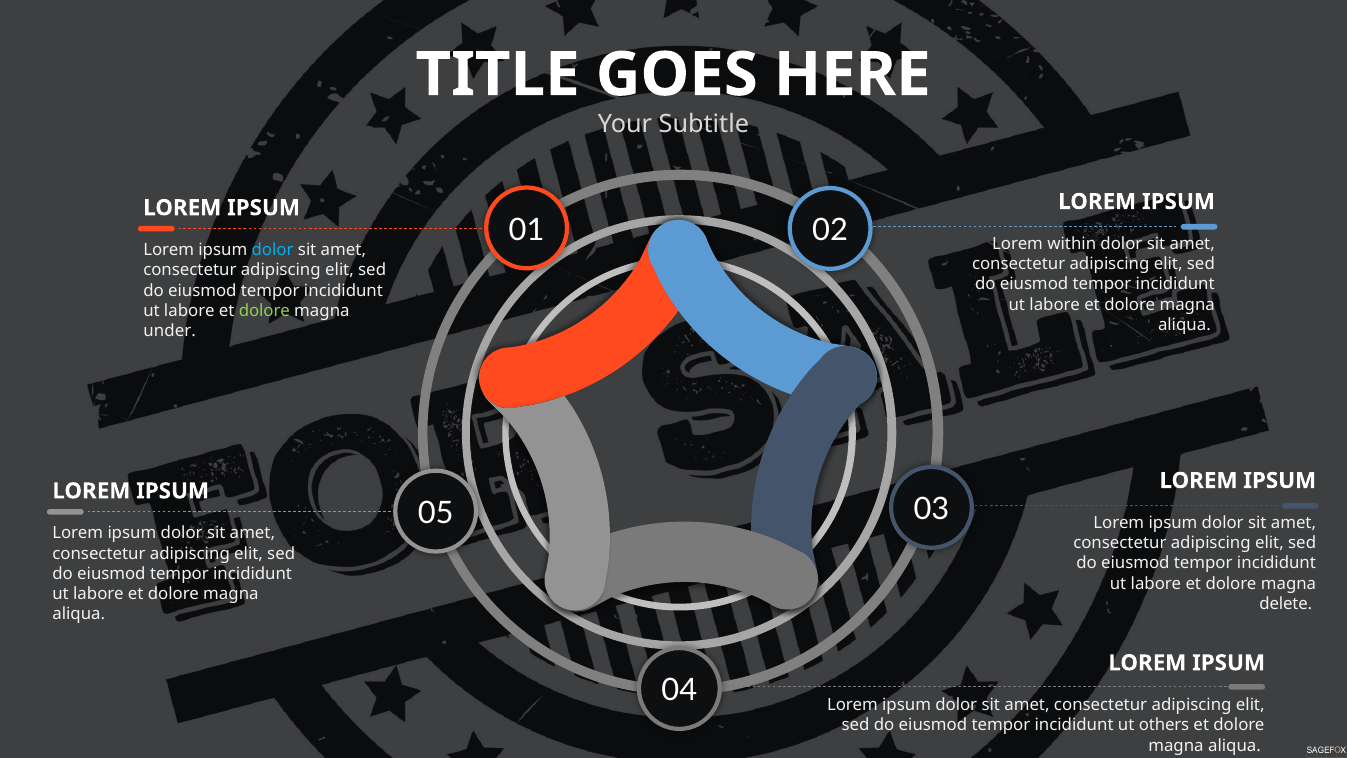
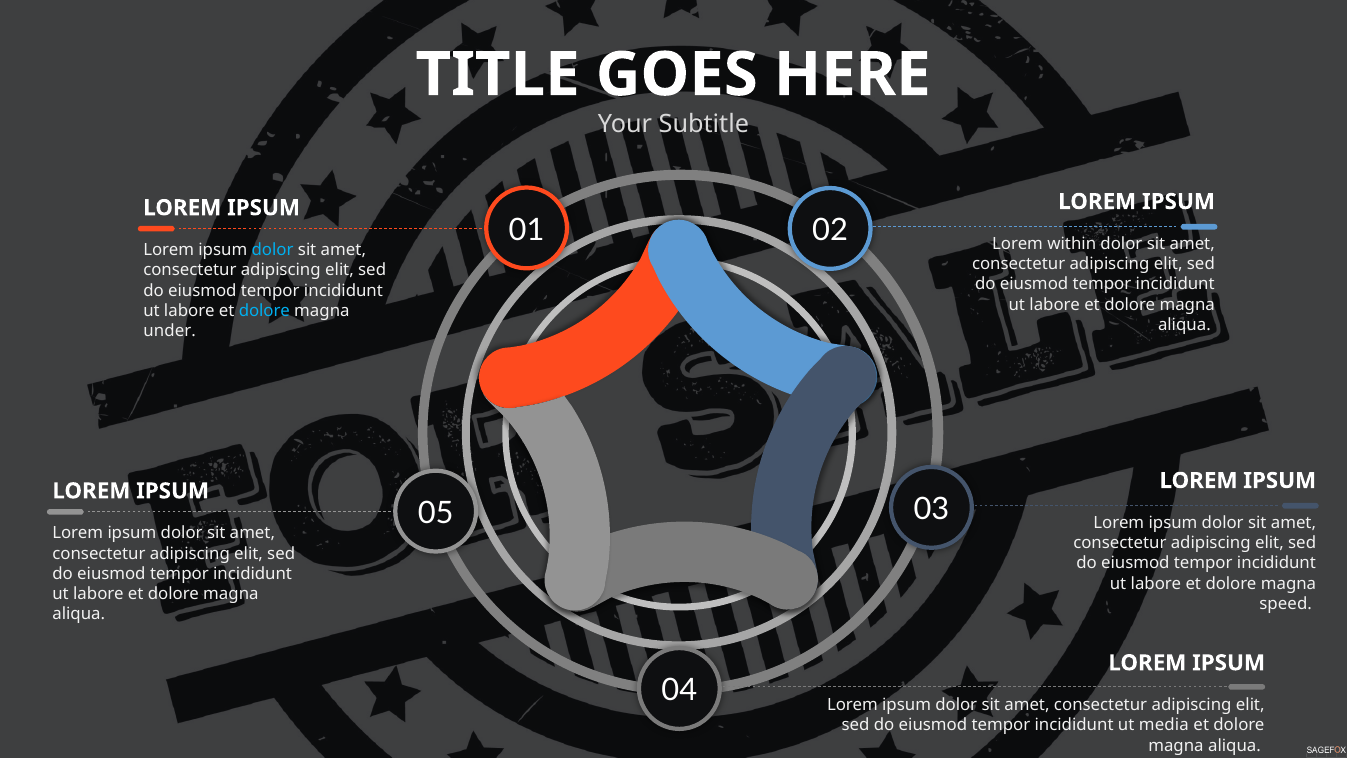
dolore colour: light green -> light blue (264, 311)
delete: delete -> speed (1286, 603)
others: others -> media (1164, 725)
